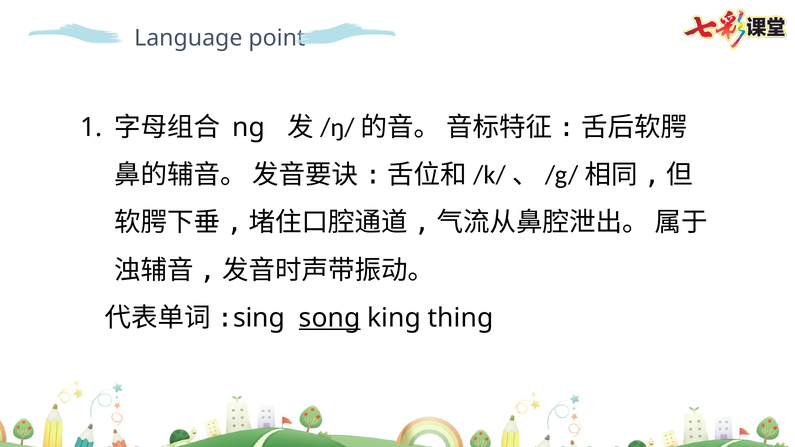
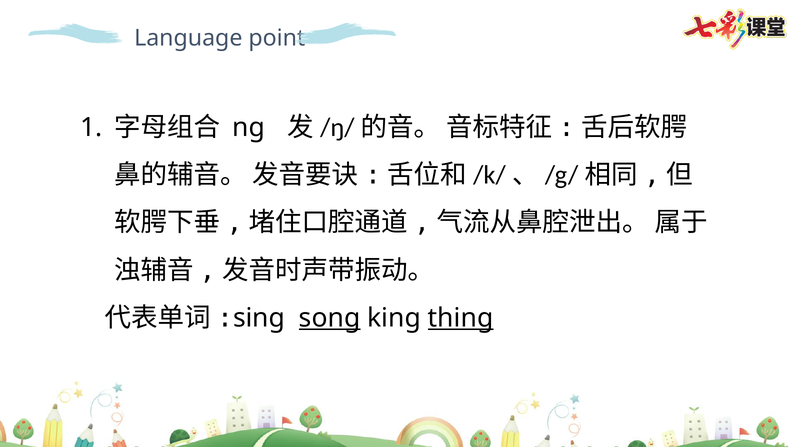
thing underline: none -> present (461, 318)
